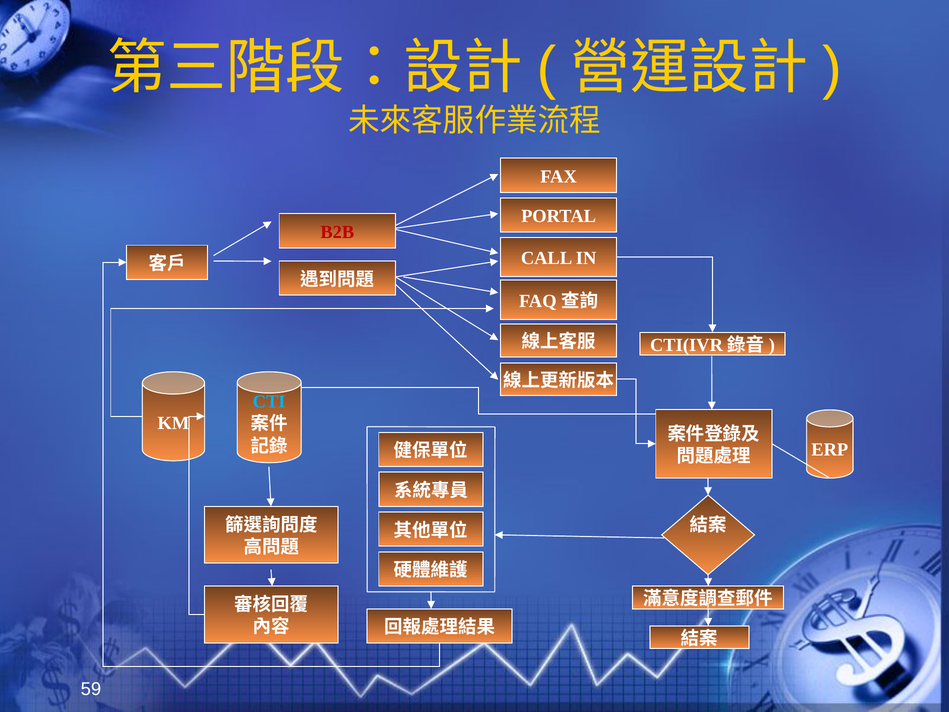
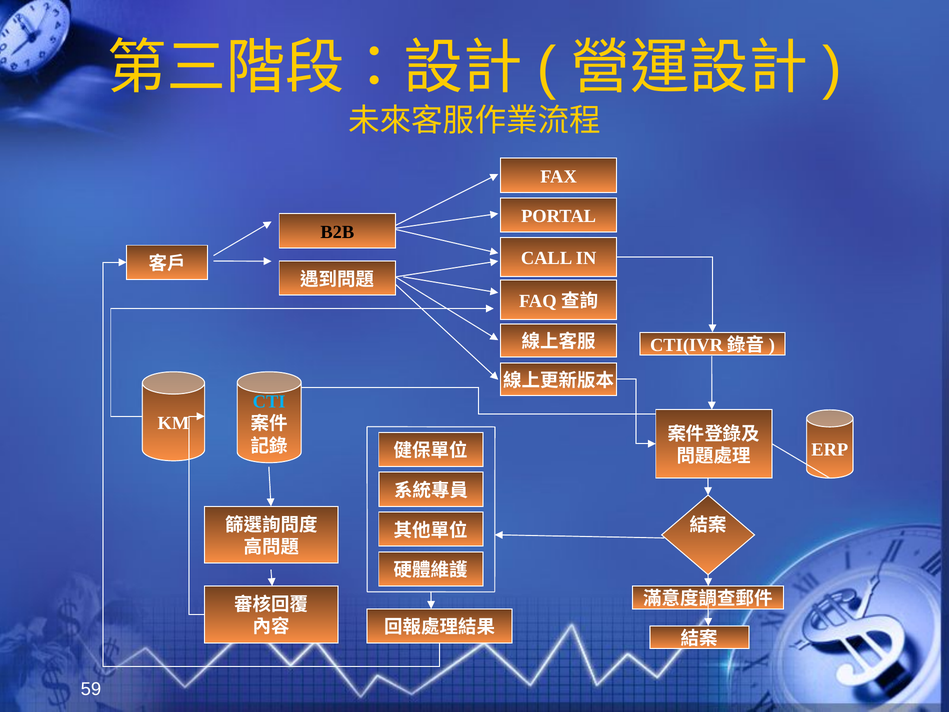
B2B colour: red -> black (337, 232)
